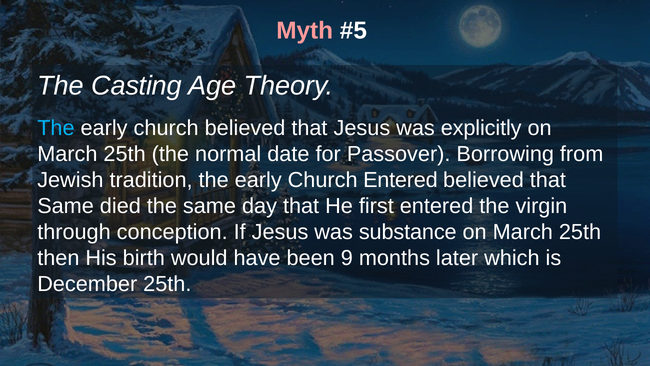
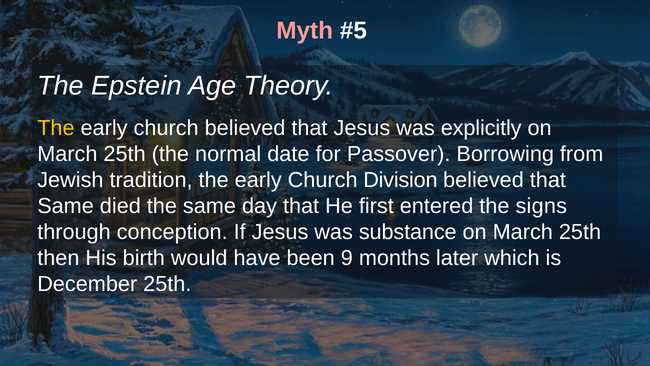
Casting: Casting -> Epstein (136, 86)
The colour: light blue -> yellow (56, 128)
Church Entered: Entered -> Division (400, 180)
virgin: virgin -> signs (541, 206)
